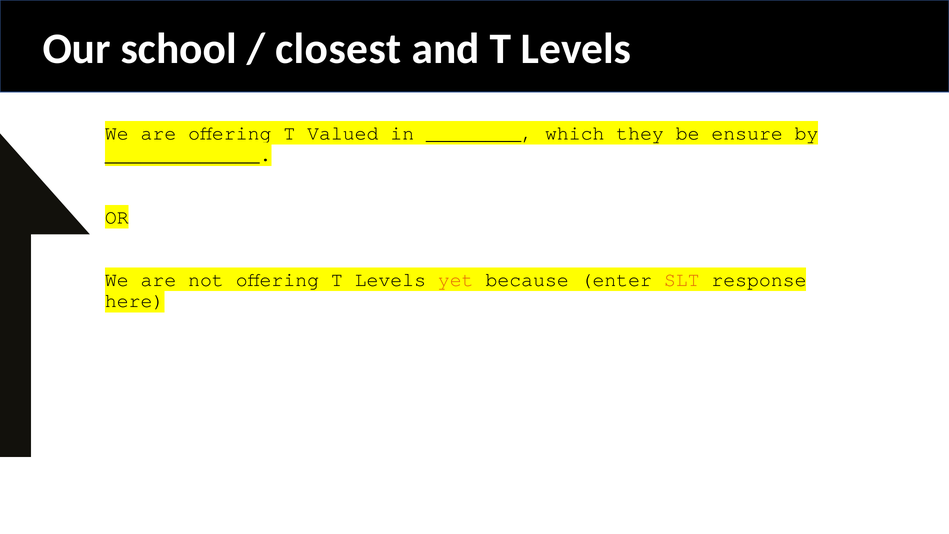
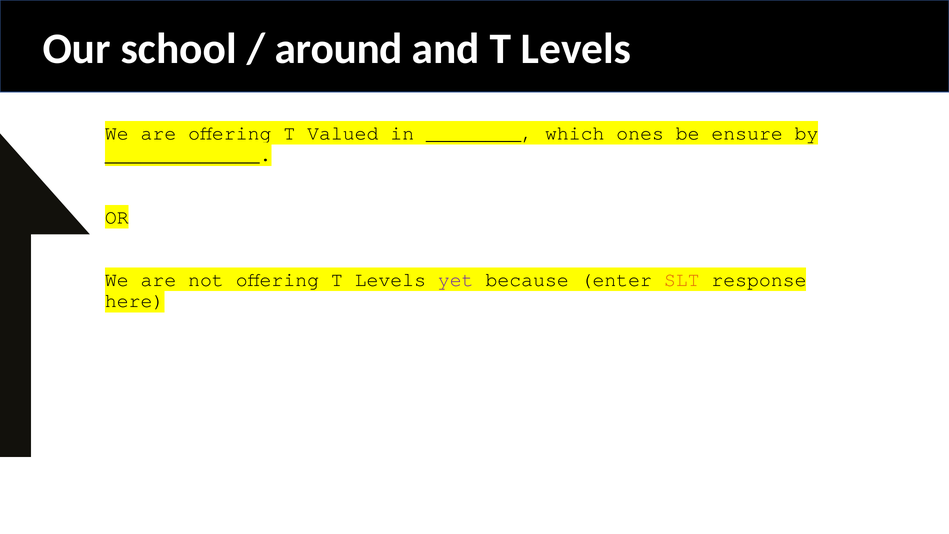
closest: closest -> around (339, 49)
they: they -> ones (640, 133)
yet colour: orange -> purple (456, 279)
